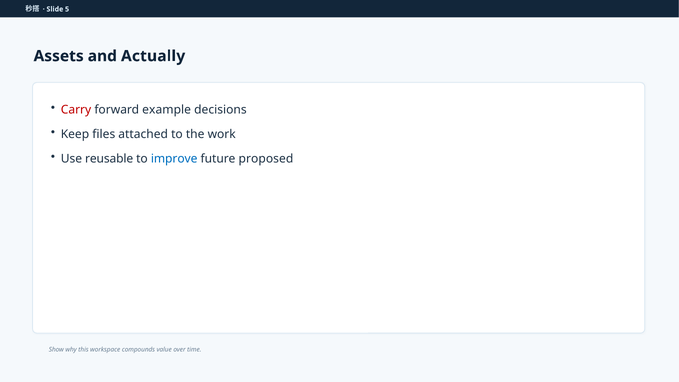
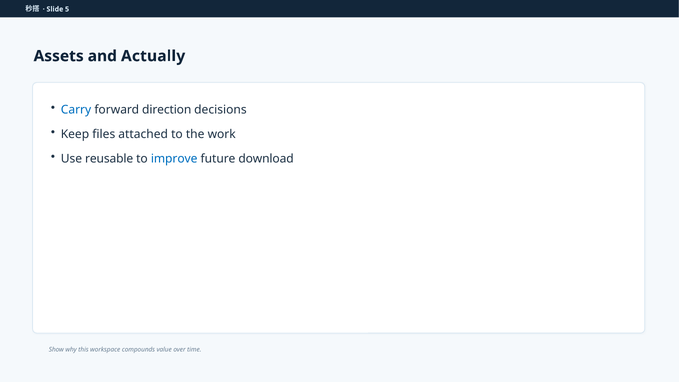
Carry colour: red -> blue (76, 110)
example: example -> direction (167, 110)
proposed: proposed -> download (266, 159)
